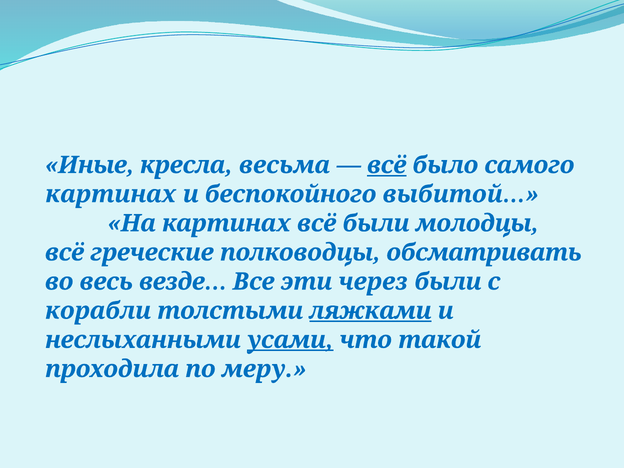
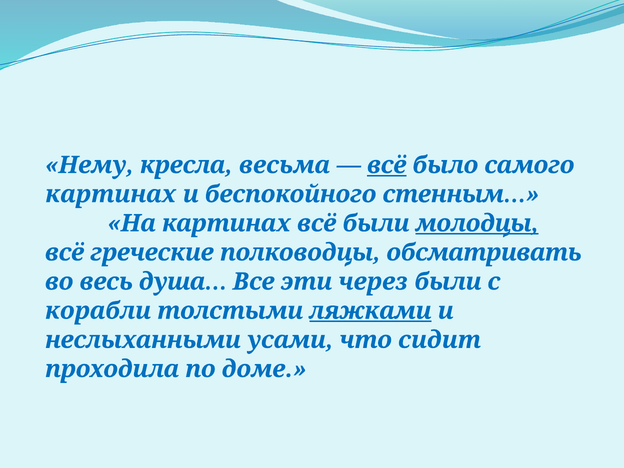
Иные: Иные -> Нему (89, 165)
выбитой…: выбитой… -> стенным… (461, 194)
молодцы underline: none -> present (477, 223)
везде…: везде… -> душа… (183, 282)
усами underline: present -> none (290, 340)
такой: такой -> сидит (440, 340)
меру: меру -> доме (264, 369)
